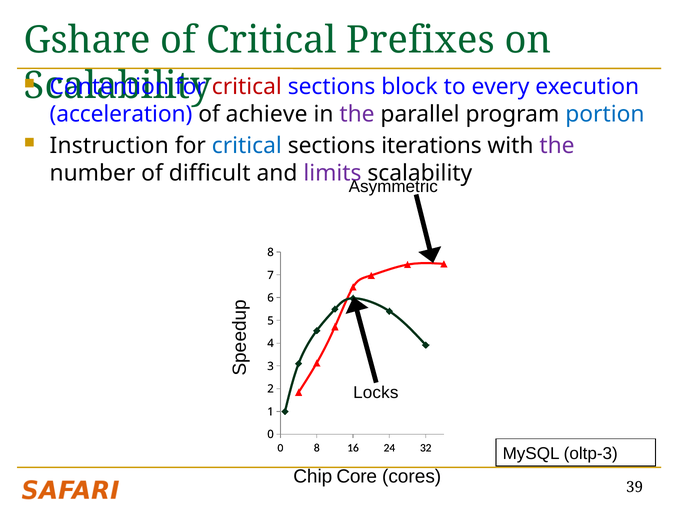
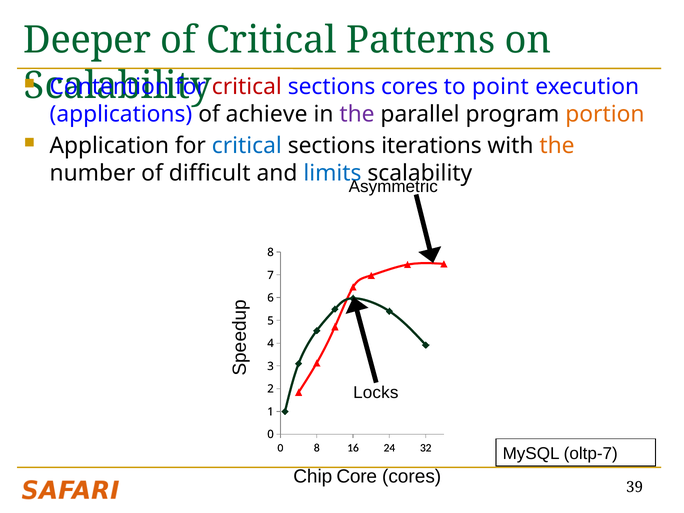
Gshare: Gshare -> Deeper (87, 40)
Prefixes: Prefixes -> Patterns (421, 40)
sections block: block -> cores (410, 87)
every: every -> point (500, 87)
acceleration: acceleration -> applications (121, 114)
portion colour: blue -> orange (605, 114)
Instruction: Instruction -> Application (109, 146)
the colour: purple -> orange (557, 146)
limits colour: purple -> blue (332, 173)
oltp-3: oltp-3 -> oltp-7 (591, 454)
